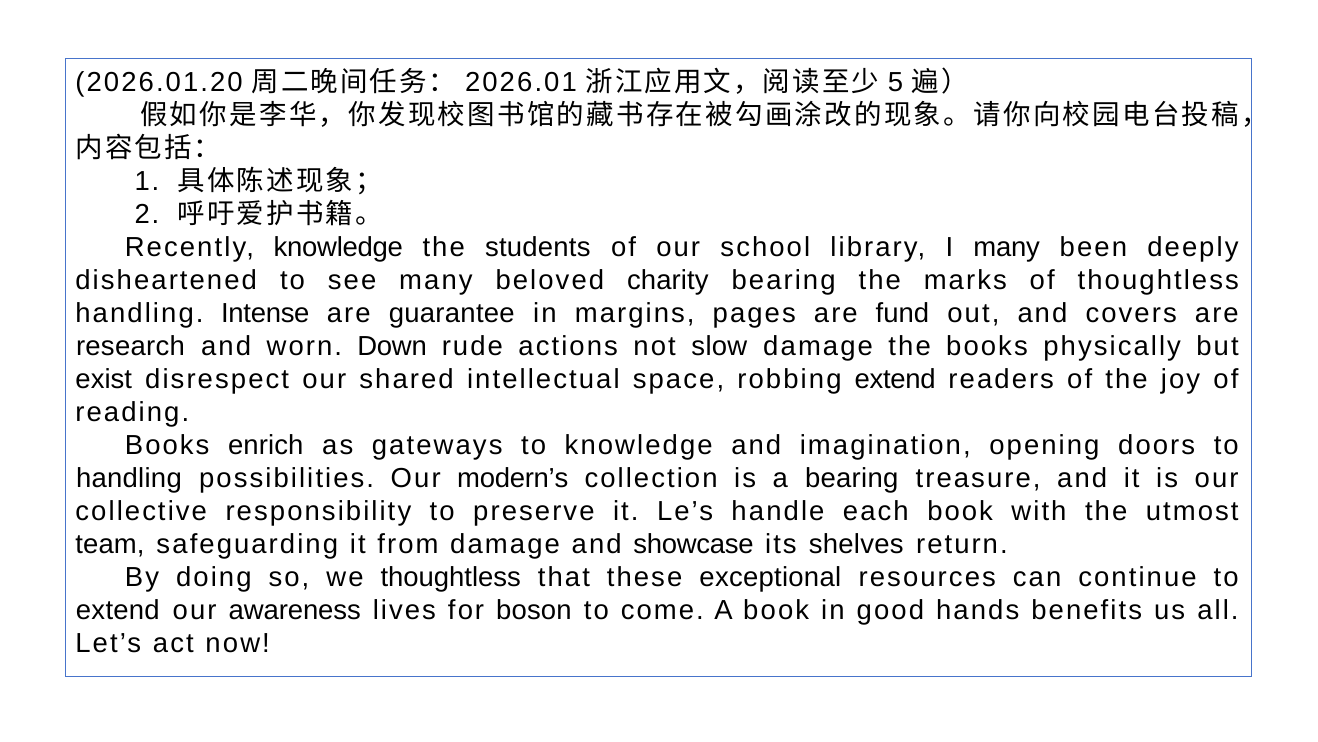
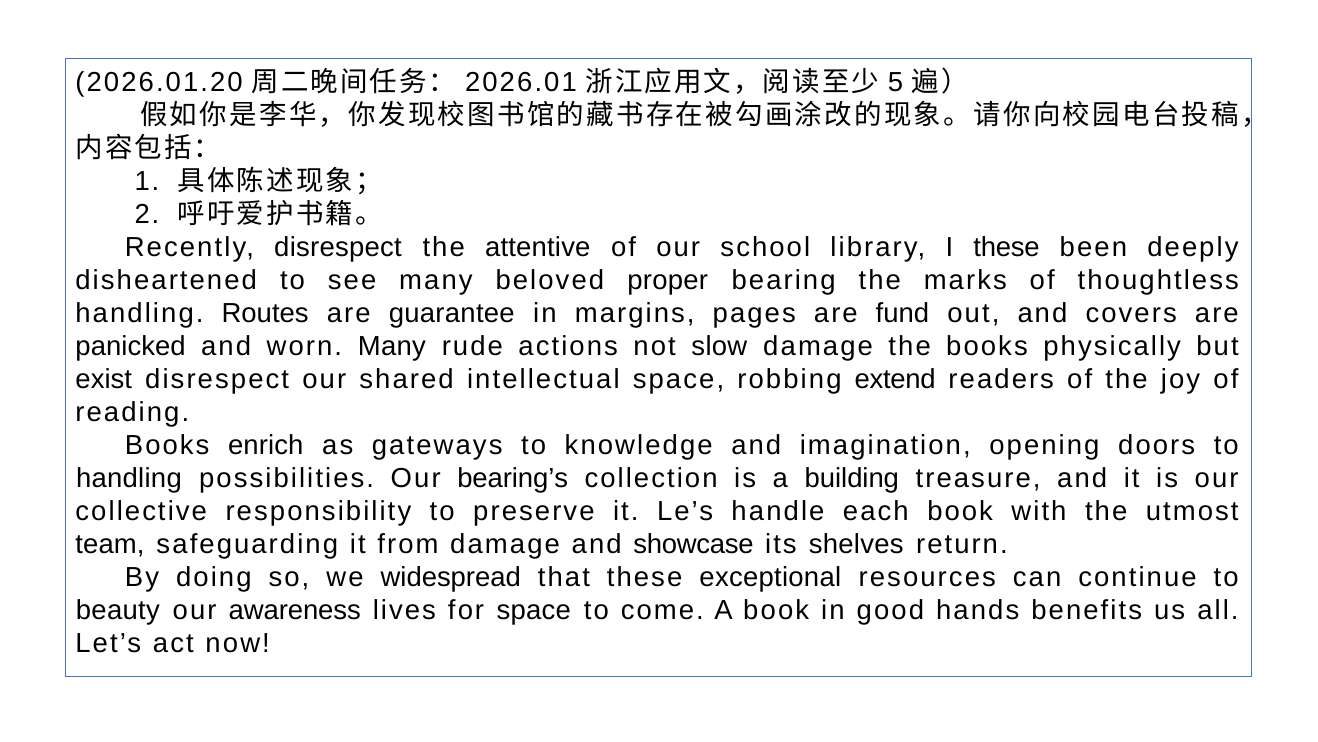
Recently knowledge: knowledge -> disrespect (338, 247)
students: students -> attentive (538, 247)
I many: many -> these (1007, 247)
charity: charity -> proper (668, 280)
Intense: Intense -> Routes (265, 313)
research: research -> panicked (131, 346)
worn Down: Down -> Many (392, 346)
modern’s: modern’s -> bearing’s (513, 478)
a bearing: bearing -> building (852, 478)
we thoughtless: thoughtless -> widespread (451, 577)
extend: extend -> beauty (118, 610)
for boson: boson -> space (534, 610)
